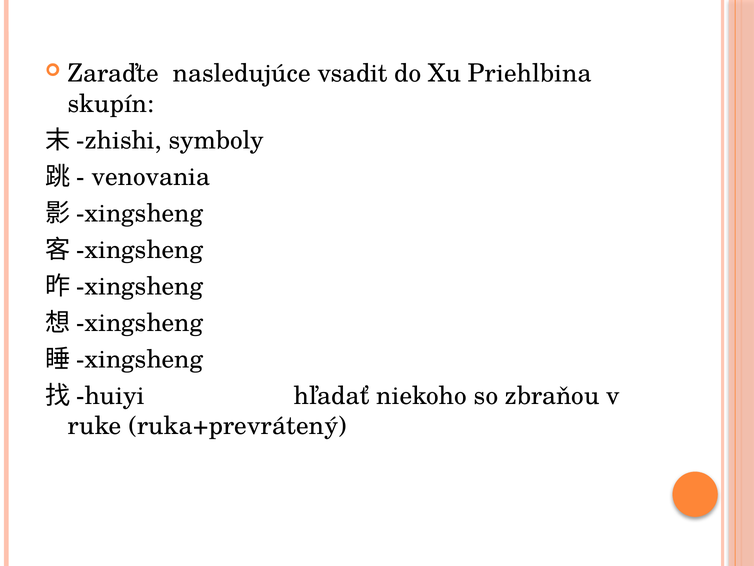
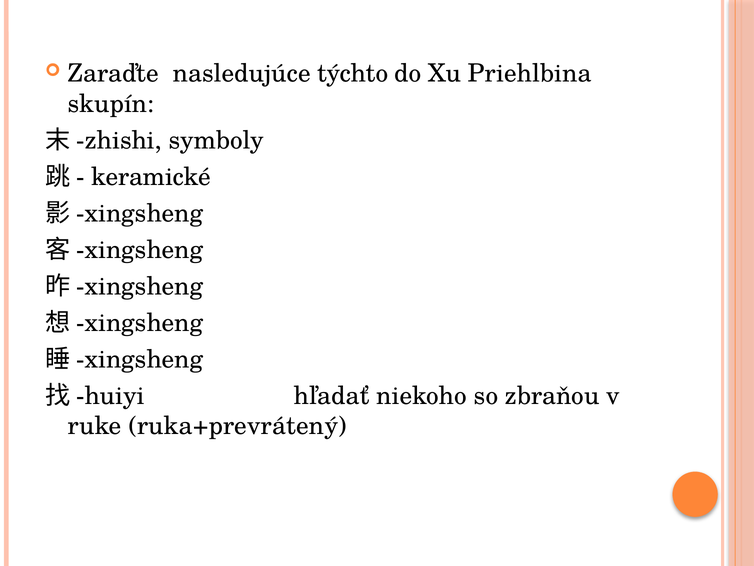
vsadit: vsadit -> týchto (353, 74)
venovania: venovania -> keramické (151, 177)
